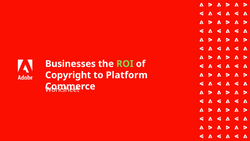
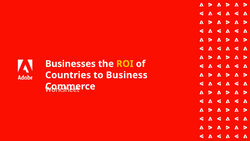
ROI colour: light green -> yellow (125, 64)
Copyright: Copyright -> Countries (68, 75)
Platform: Platform -> Business (127, 75)
